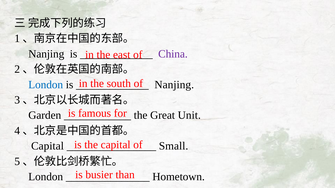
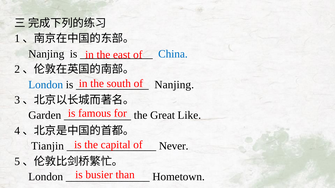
China colour: purple -> blue (173, 54)
Unit: Unit -> Like (189, 116)
Capital: Capital -> Tianjin (48, 146)
Small: Small -> Never (174, 146)
